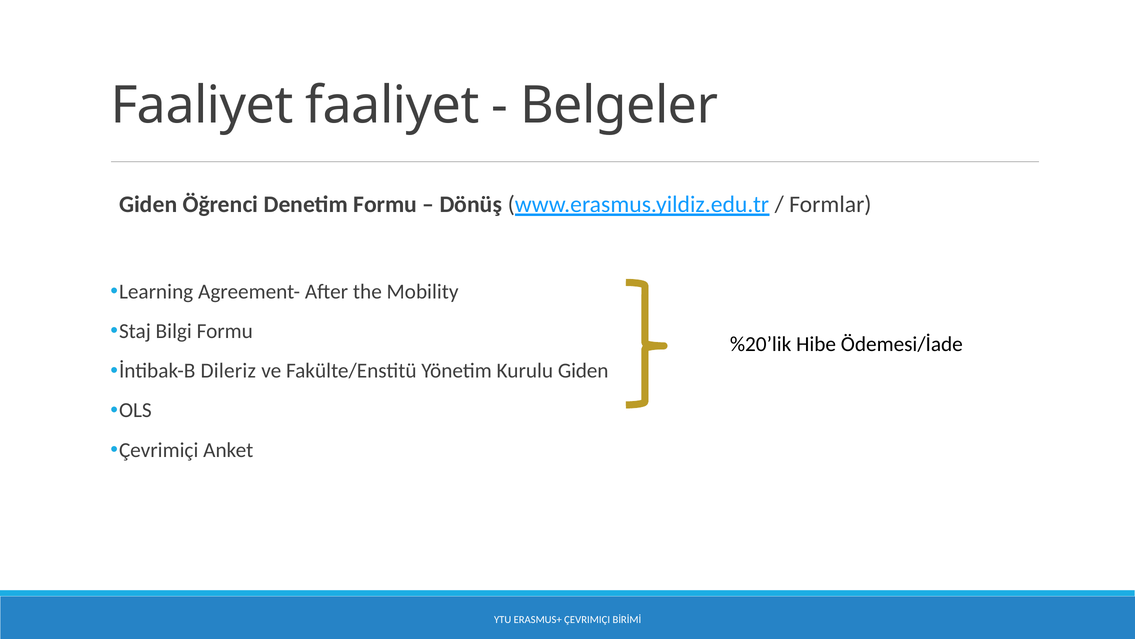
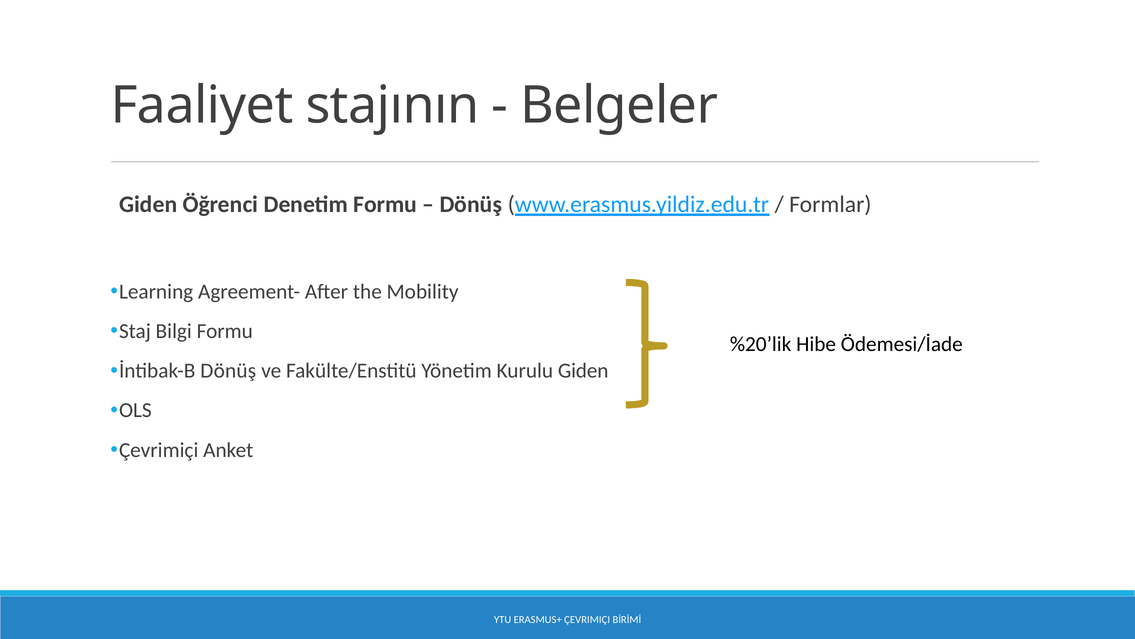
Faaliyet faaliyet: faaliyet -> stajının (392, 105)
İntibak-B Dileriz: Dileriz -> Dönüş (228, 371)
